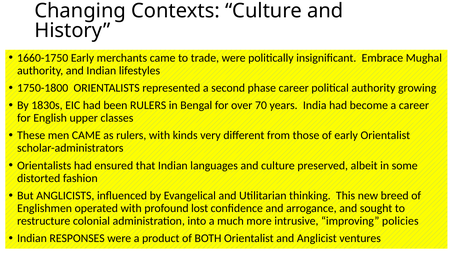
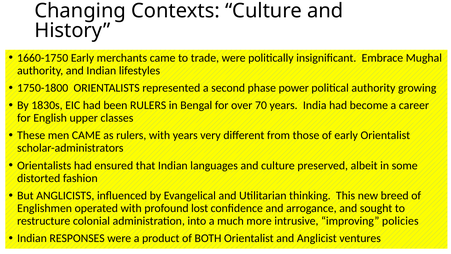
phase career: career -> power (294, 88)
with kinds: kinds -> years (185, 135)
